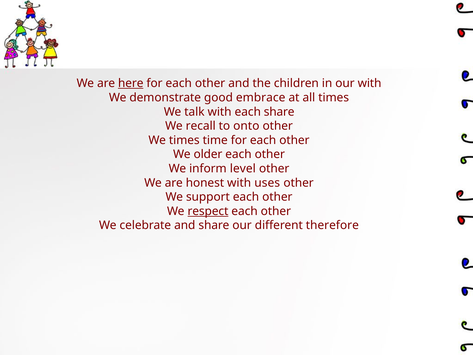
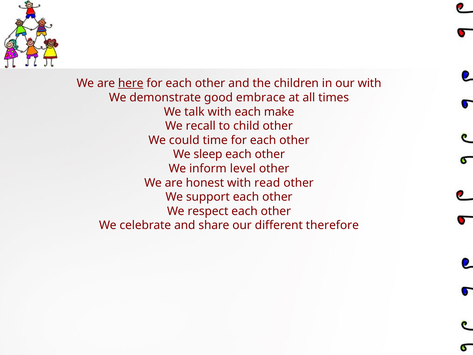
each share: share -> make (279, 112)
onto: onto -> child (246, 126)
We times: times -> could (184, 140)
older: older -> sleep (208, 154)
uses: uses -> read (267, 183)
respect underline: present -> none (208, 211)
